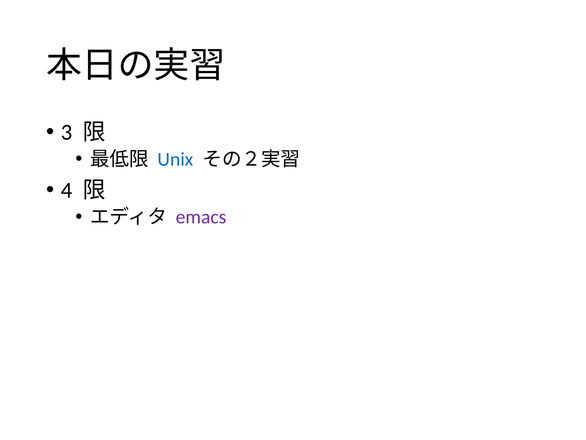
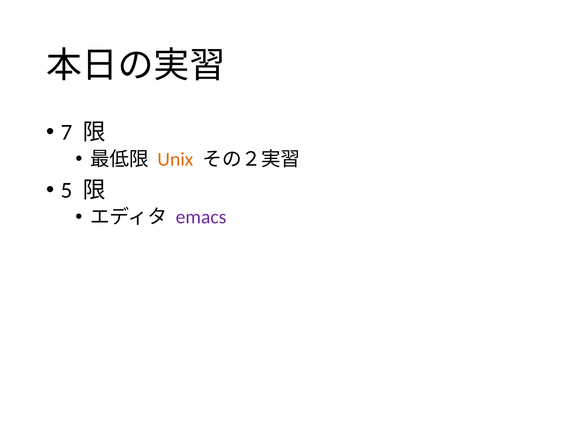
3: 3 -> 7 (67, 132)
Unix colour: blue -> orange (176, 159)
4: 4 -> 5 (67, 190)
